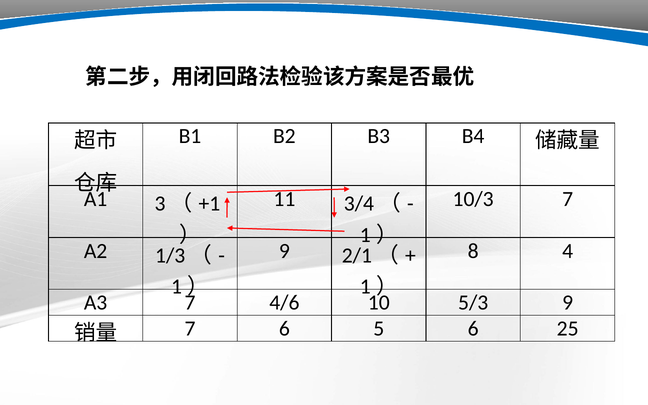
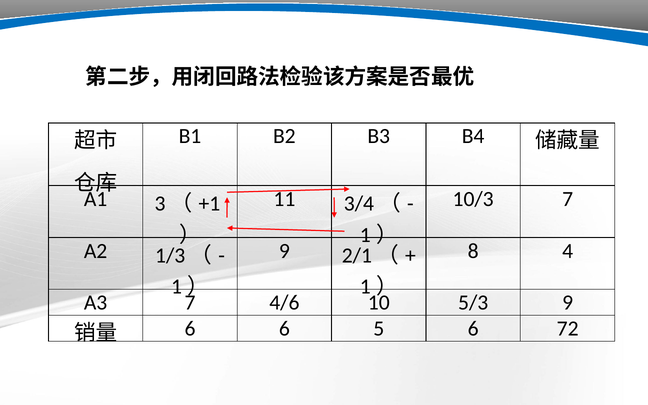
7: 7 -> 6 (190, 329)
25: 25 -> 72 (568, 329)
